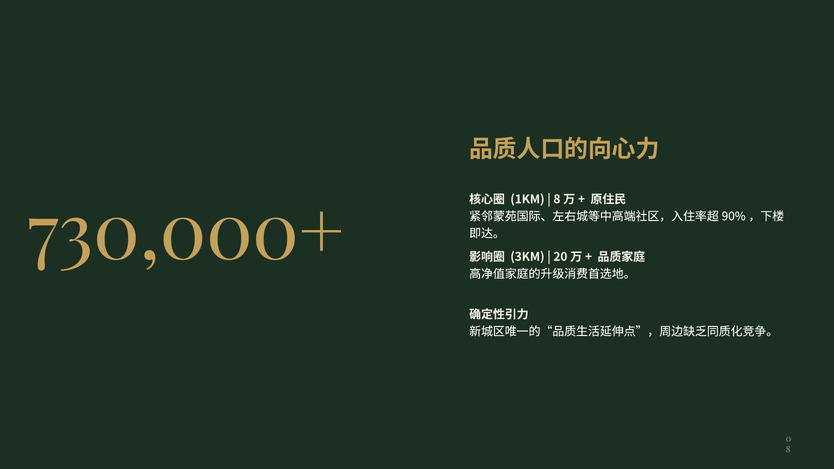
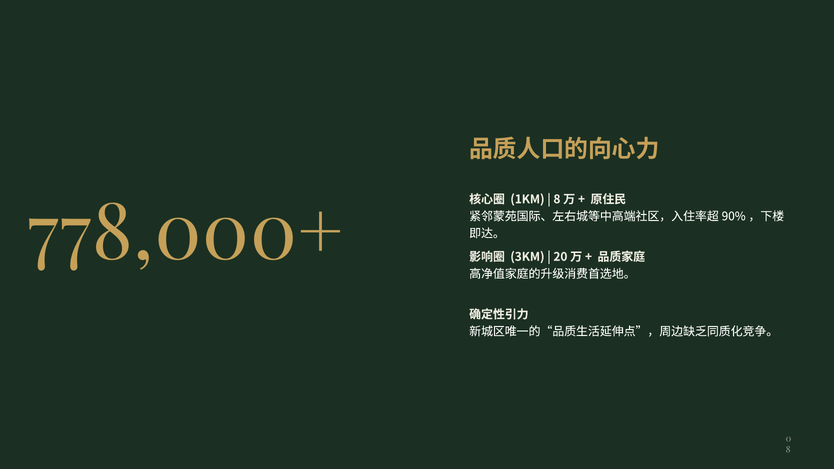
730,000+: 730,000+ -> 778,000+ (185, 234)
